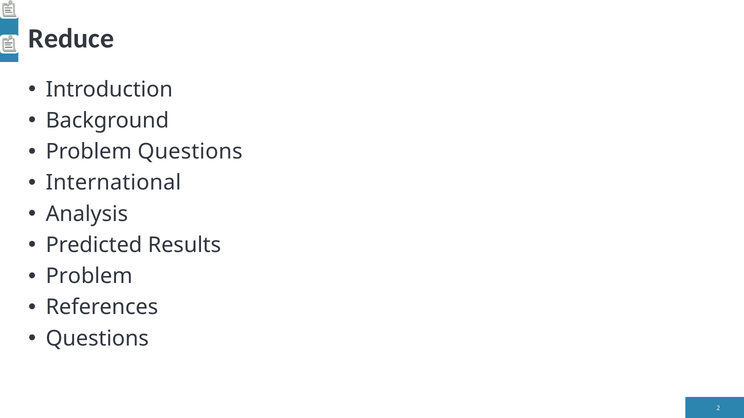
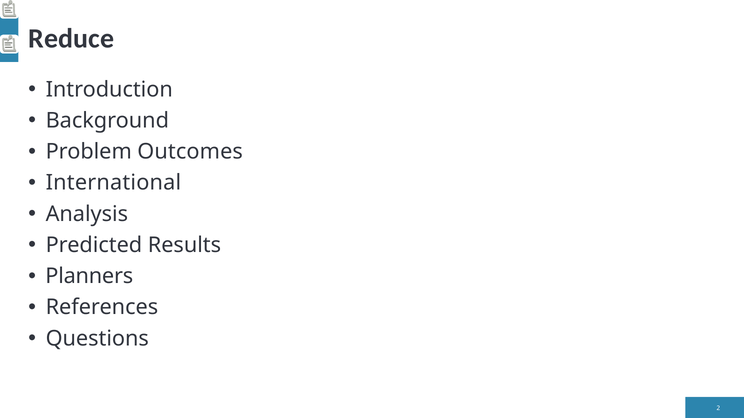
Problem Questions: Questions -> Outcomes (190, 152)
Problem: Problem -> Planners (89, 277)
